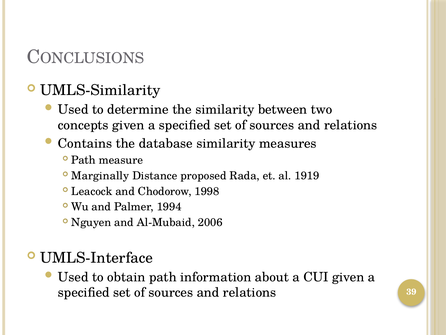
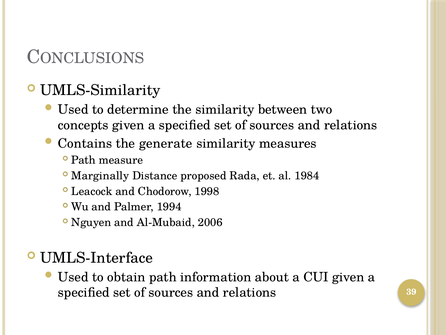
database: database -> generate (166, 143)
1919: 1919 -> 1984 (307, 175)
